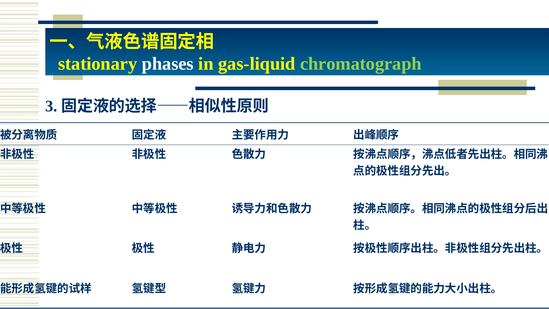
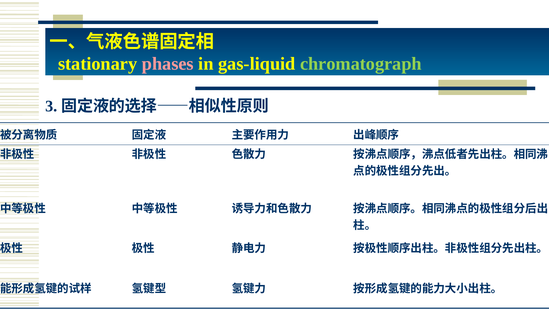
phases colour: white -> pink (168, 64)
